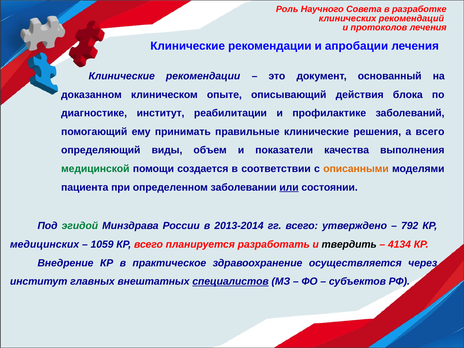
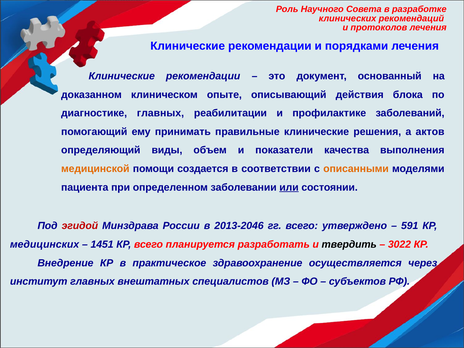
апробации: апробации -> порядками (357, 46)
диагностике институт: институт -> главных (160, 113)
а всего: всего -> актов (430, 132)
медицинской colour: green -> orange (95, 169)
эгидой colour: green -> red (80, 226)
2013-2014: 2013-2014 -> 2013-2046 (239, 226)
792: 792 -> 591 (410, 226)
1059: 1059 -> 1451 (102, 244)
4134: 4134 -> 3022 (399, 244)
специалистов underline: present -> none (231, 282)
